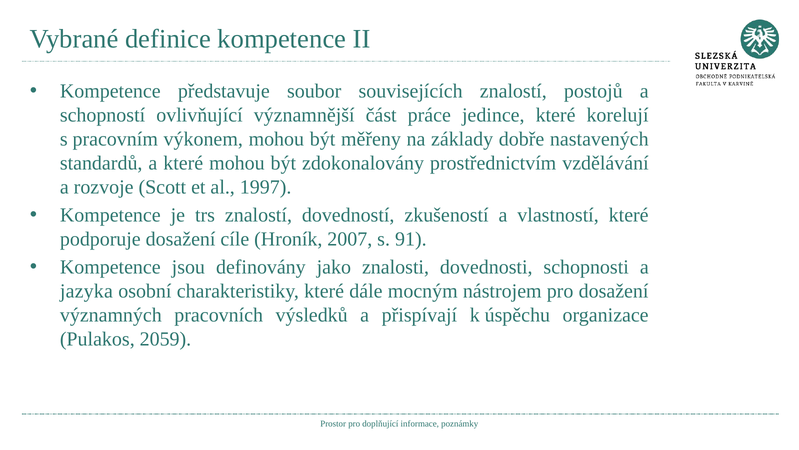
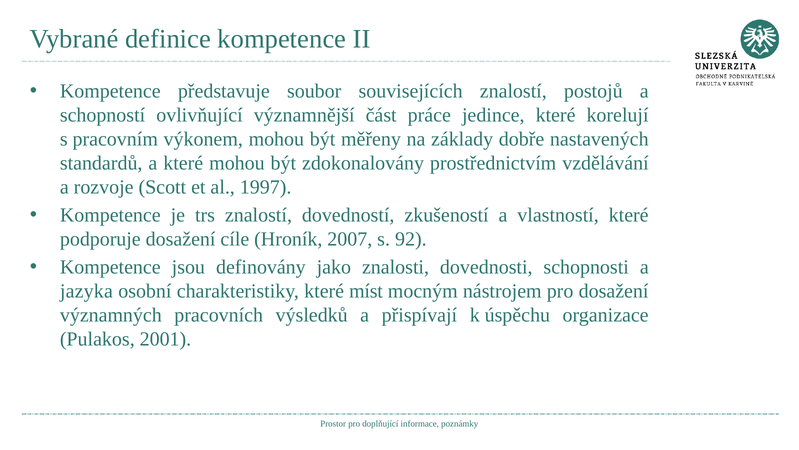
91: 91 -> 92 (411, 239)
dále: dále -> míst (366, 291)
2059: 2059 -> 2001 (165, 339)
